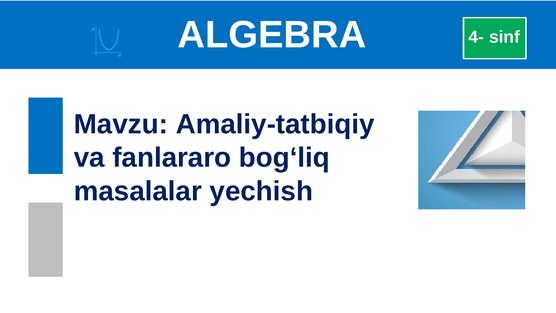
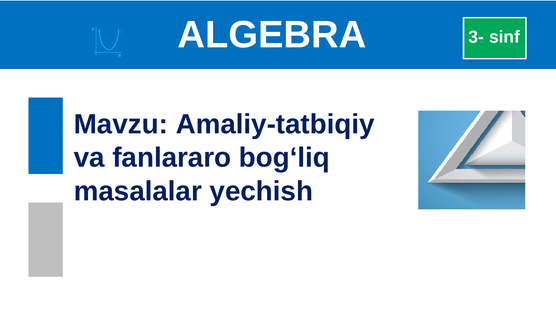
4-: 4- -> 3- (476, 37)
